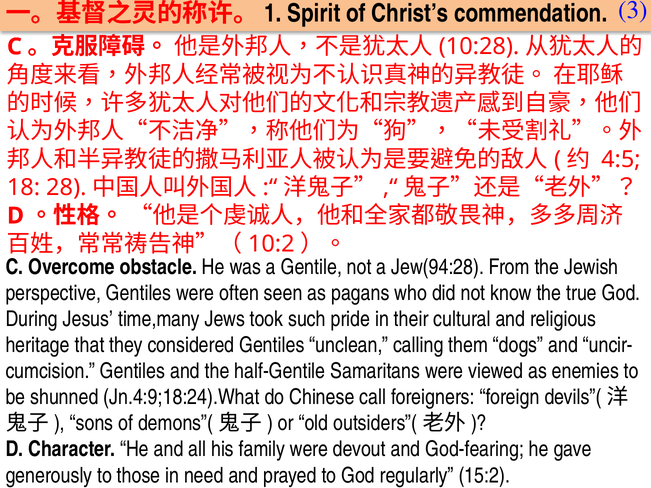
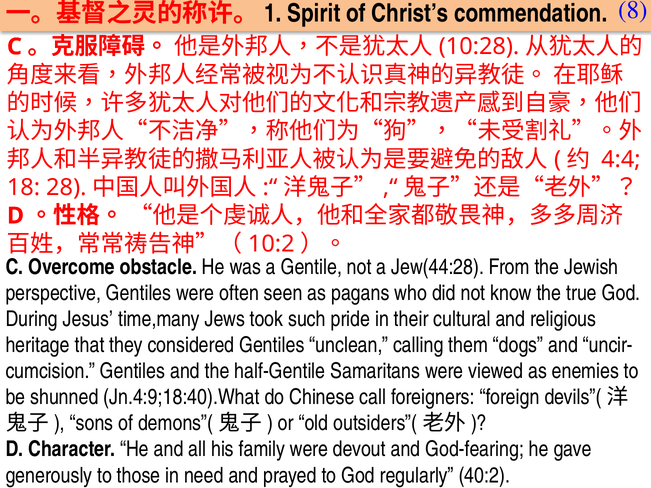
3: 3 -> 8 (633, 10)
4:5: 4:5 -> 4:4 (621, 159)
Jew(94:28: Jew(94:28 -> Jew(44:28 (438, 267)
Jn.4:9;18:24).What: Jn.4:9;18:24).What -> Jn.4:9;18:40).What (182, 397)
15:2: 15:2 -> 40:2 (484, 476)
